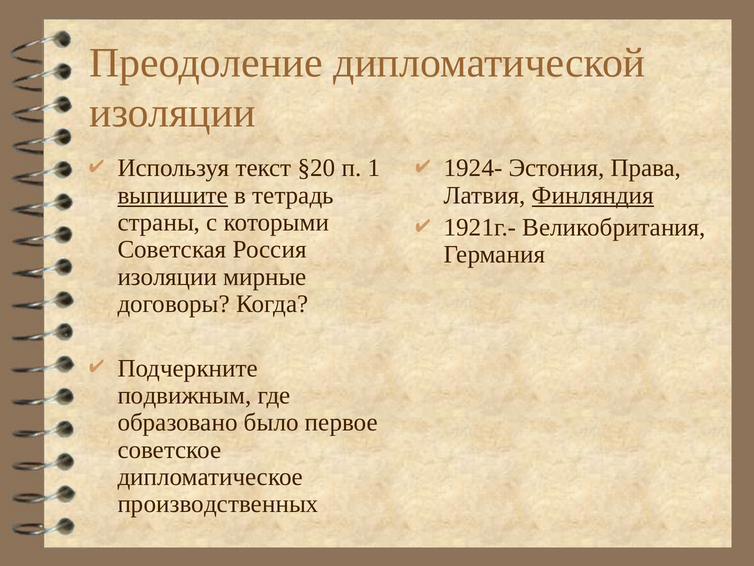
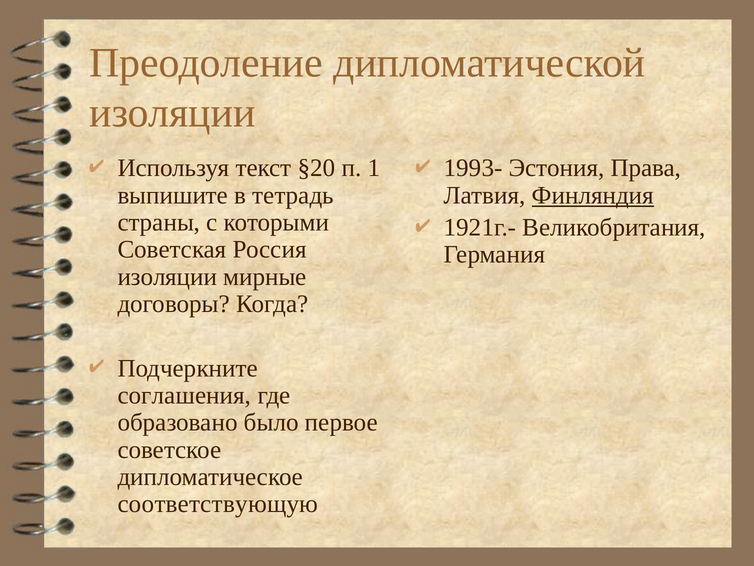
1924-: 1924- -> 1993- (473, 168)
выпишите underline: present -> none (173, 195)
подвижным: подвижным -> соглашения (184, 395)
производственных: производственных -> соответствующую (218, 504)
